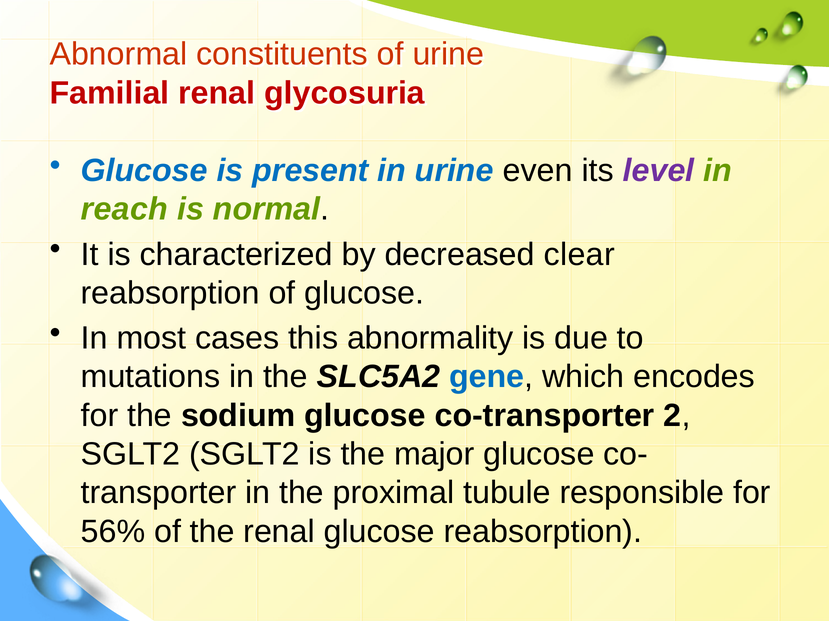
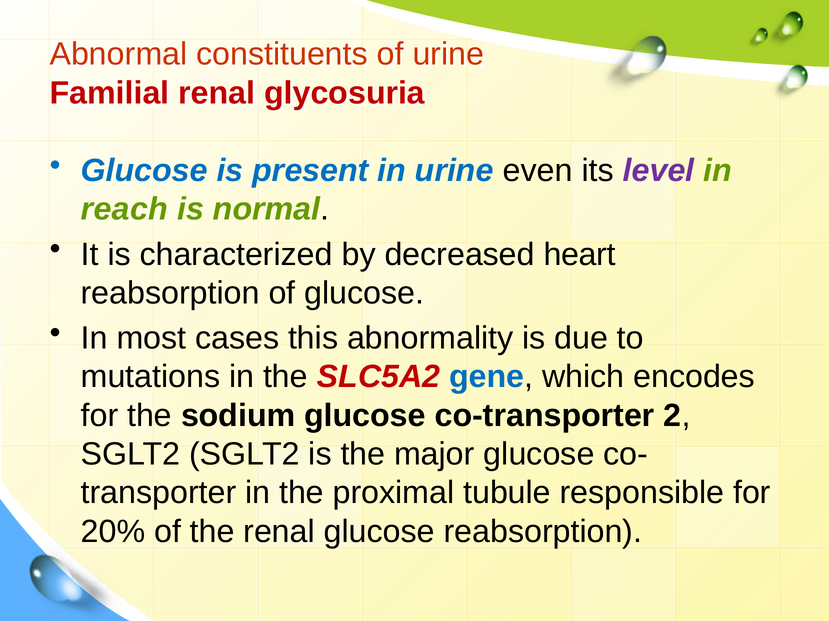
clear: clear -> heart (580, 255)
SLC5A2 colour: black -> red (379, 377)
56%: 56% -> 20% (113, 532)
